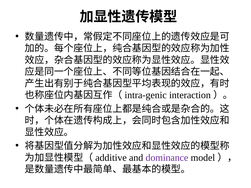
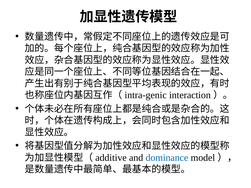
dominance colour: purple -> blue (167, 158)
